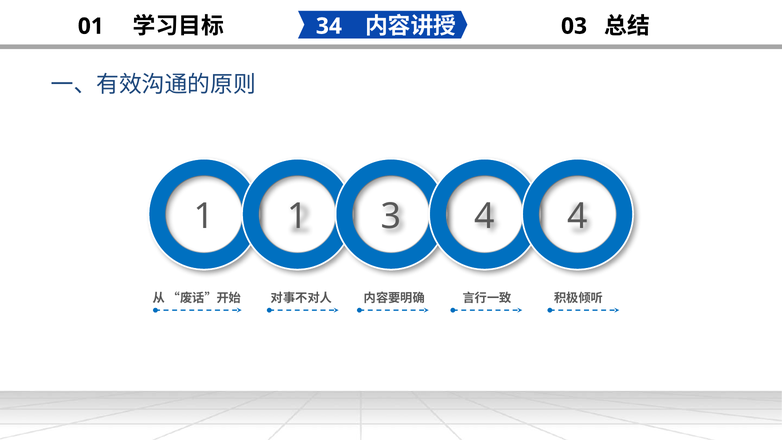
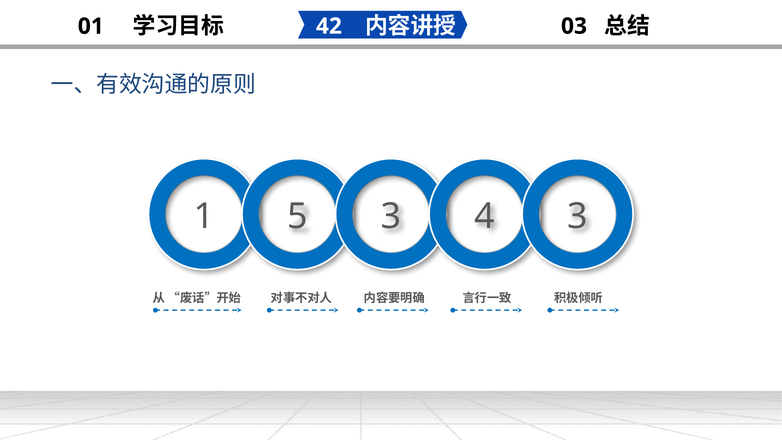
34: 34 -> 42 (329, 26)
1 1: 1 -> 5 (297, 217)
4 4: 4 -> 3 (578, 217)
